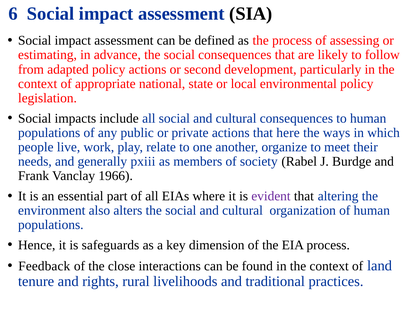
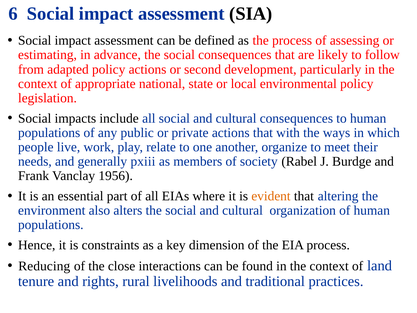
here: here -> with (288, 133)
1966: 1966 -> 1956 (116, 176)
evident colour: purple -> orange (271, 196)
safeguards: safeguards -> constraints (111, 245)
Feedback: Feedback -> Reducing (44, 266)
